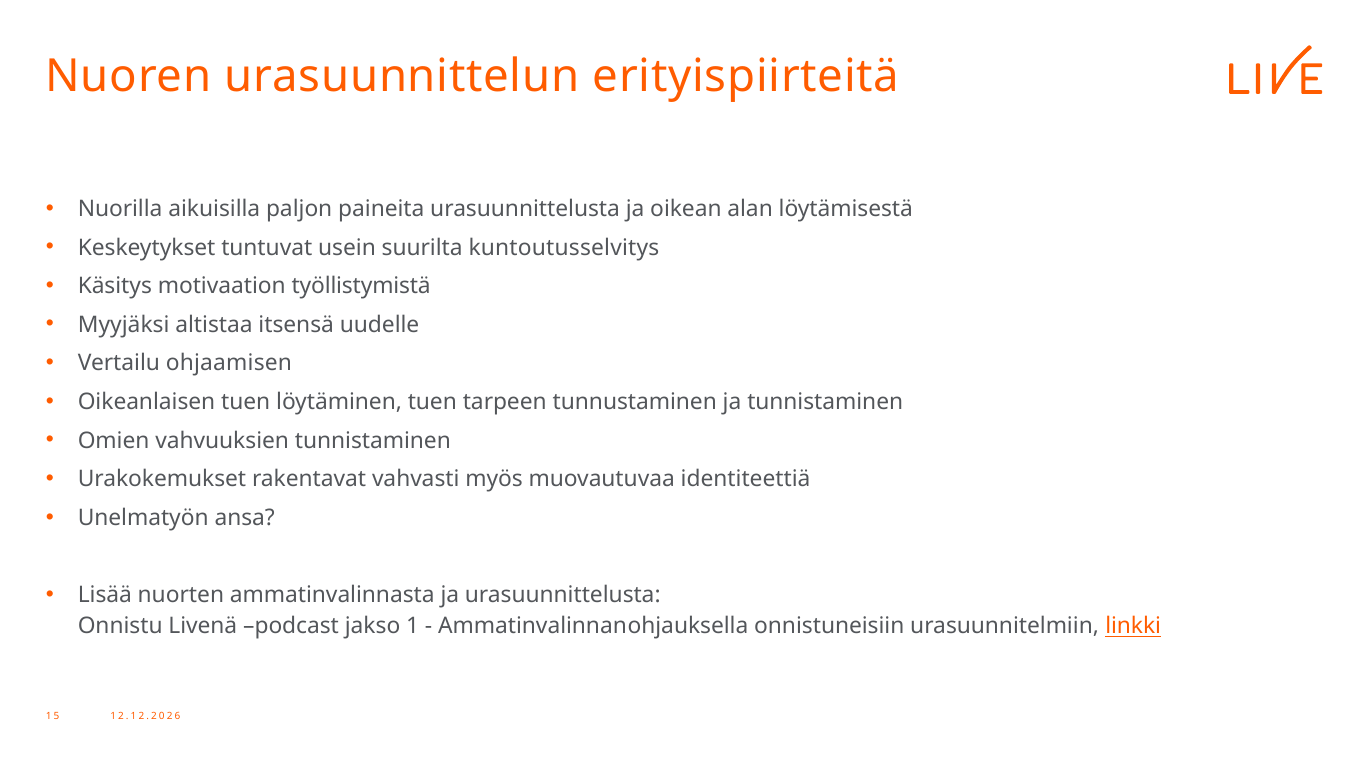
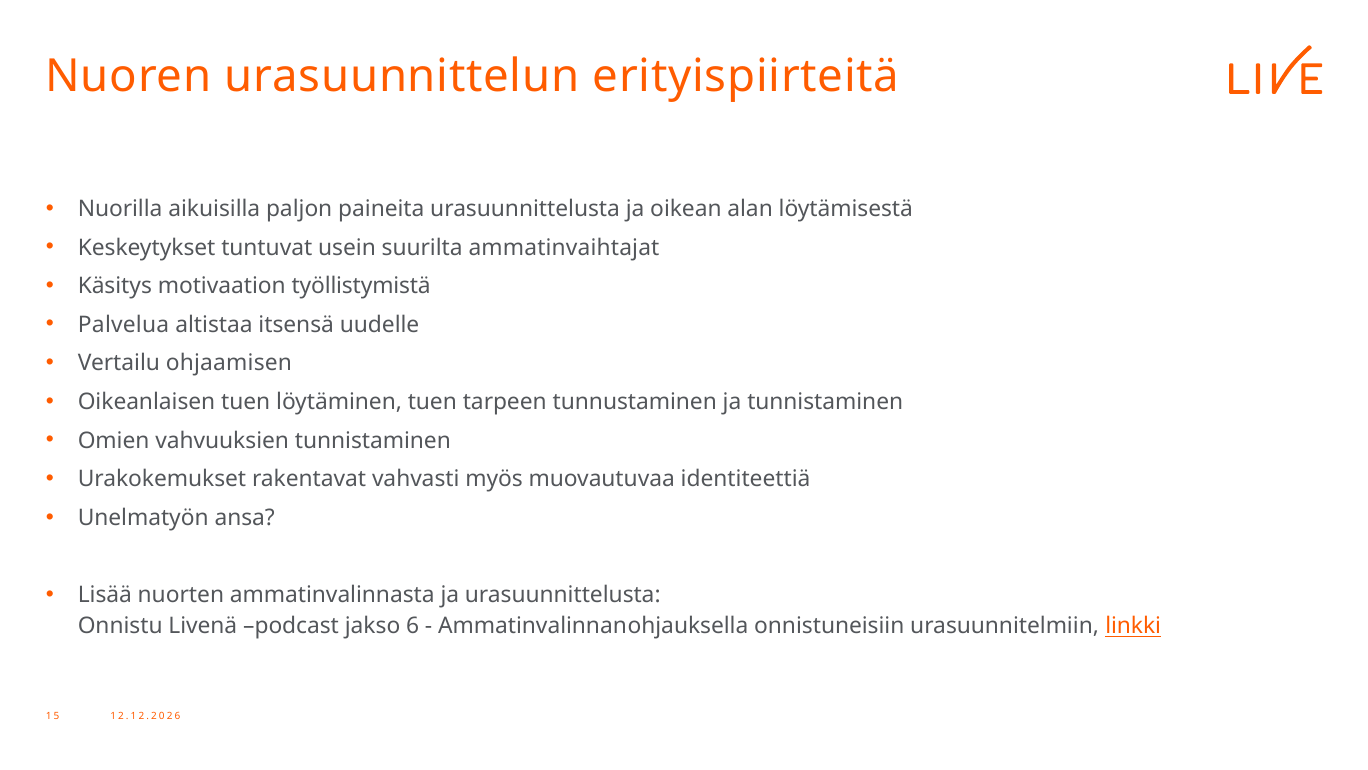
kuntoutusselvitys: kuntoutusselvitys -> ammatinvaihtajat (564, 247)
Myyjäksi: Myyjäksi -> Palvelua (124, 325)
1: 1 -> 6 (413, 625)
